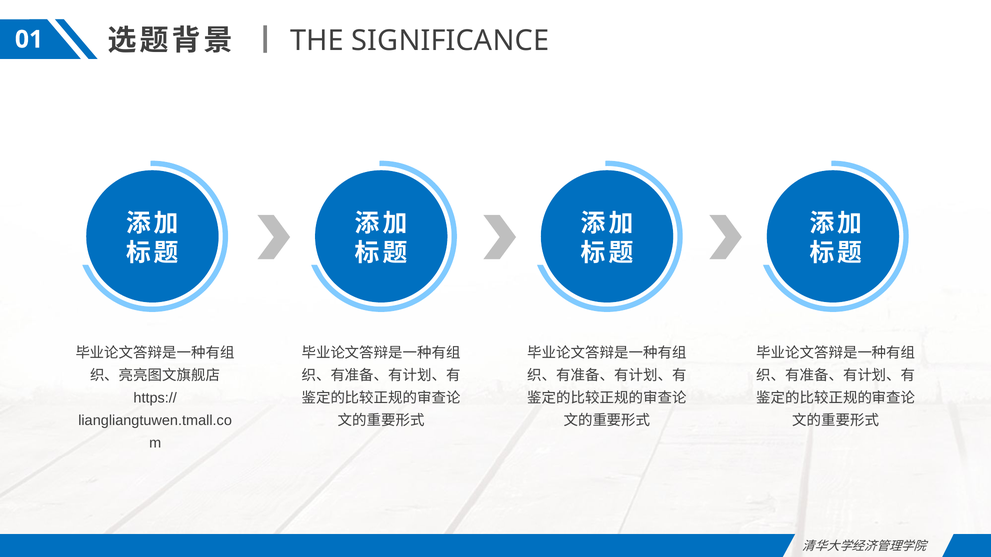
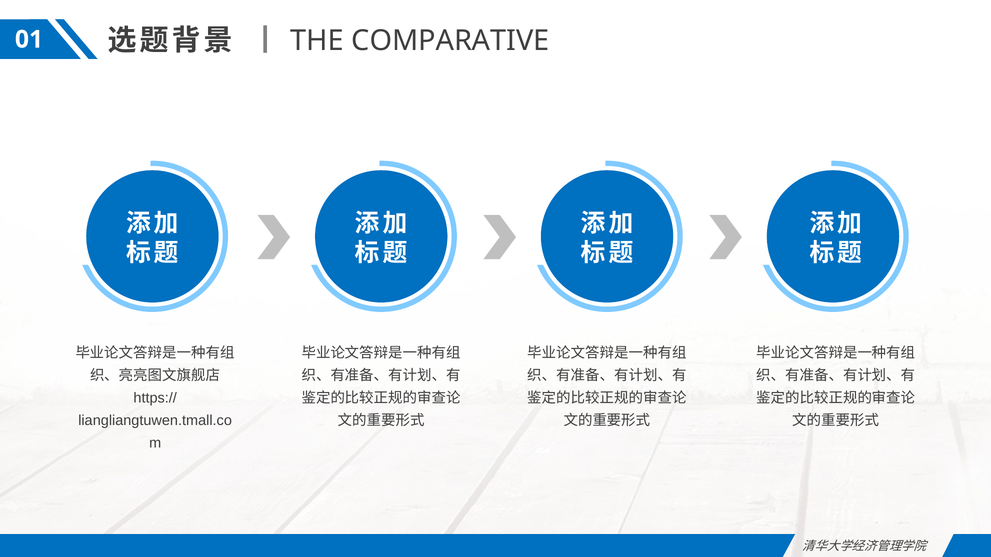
SIGNIFICANCE: SIGNIFICANCE -> COMPARATIVE (450, 41)
